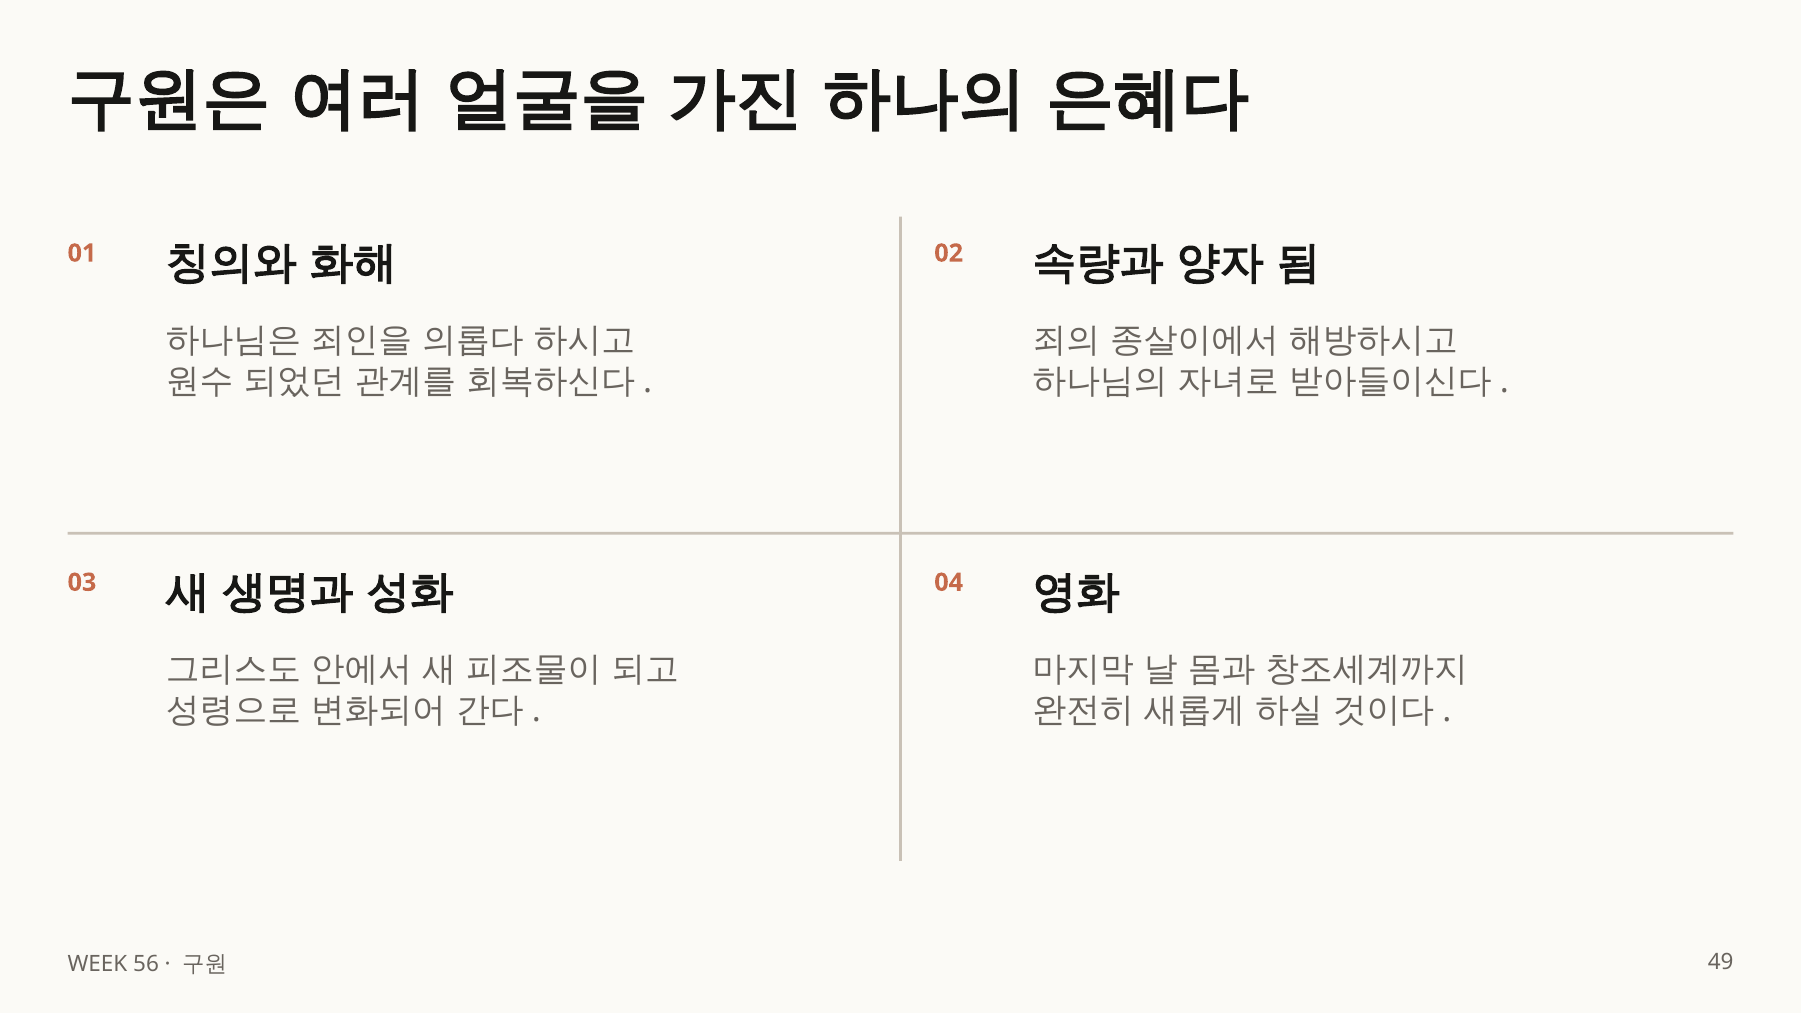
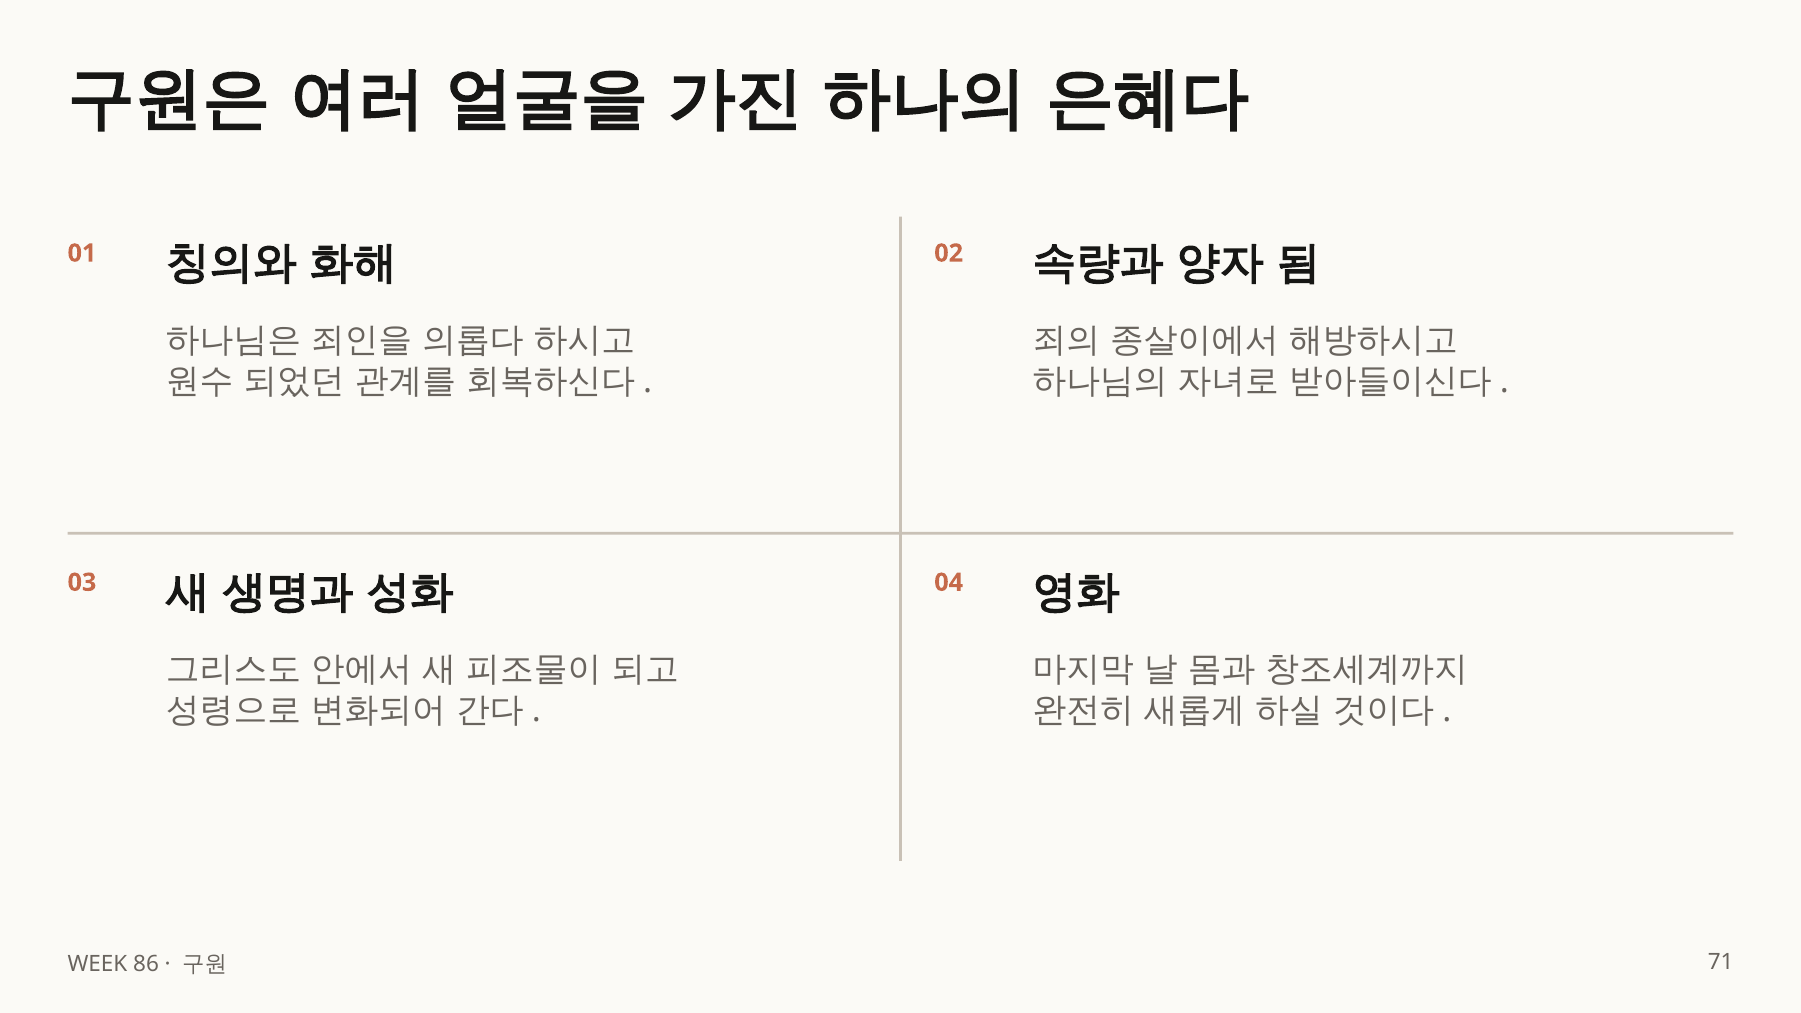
56: 56 -> 86 (146, 964)
49: 49 -> 71 (1721, 962)
